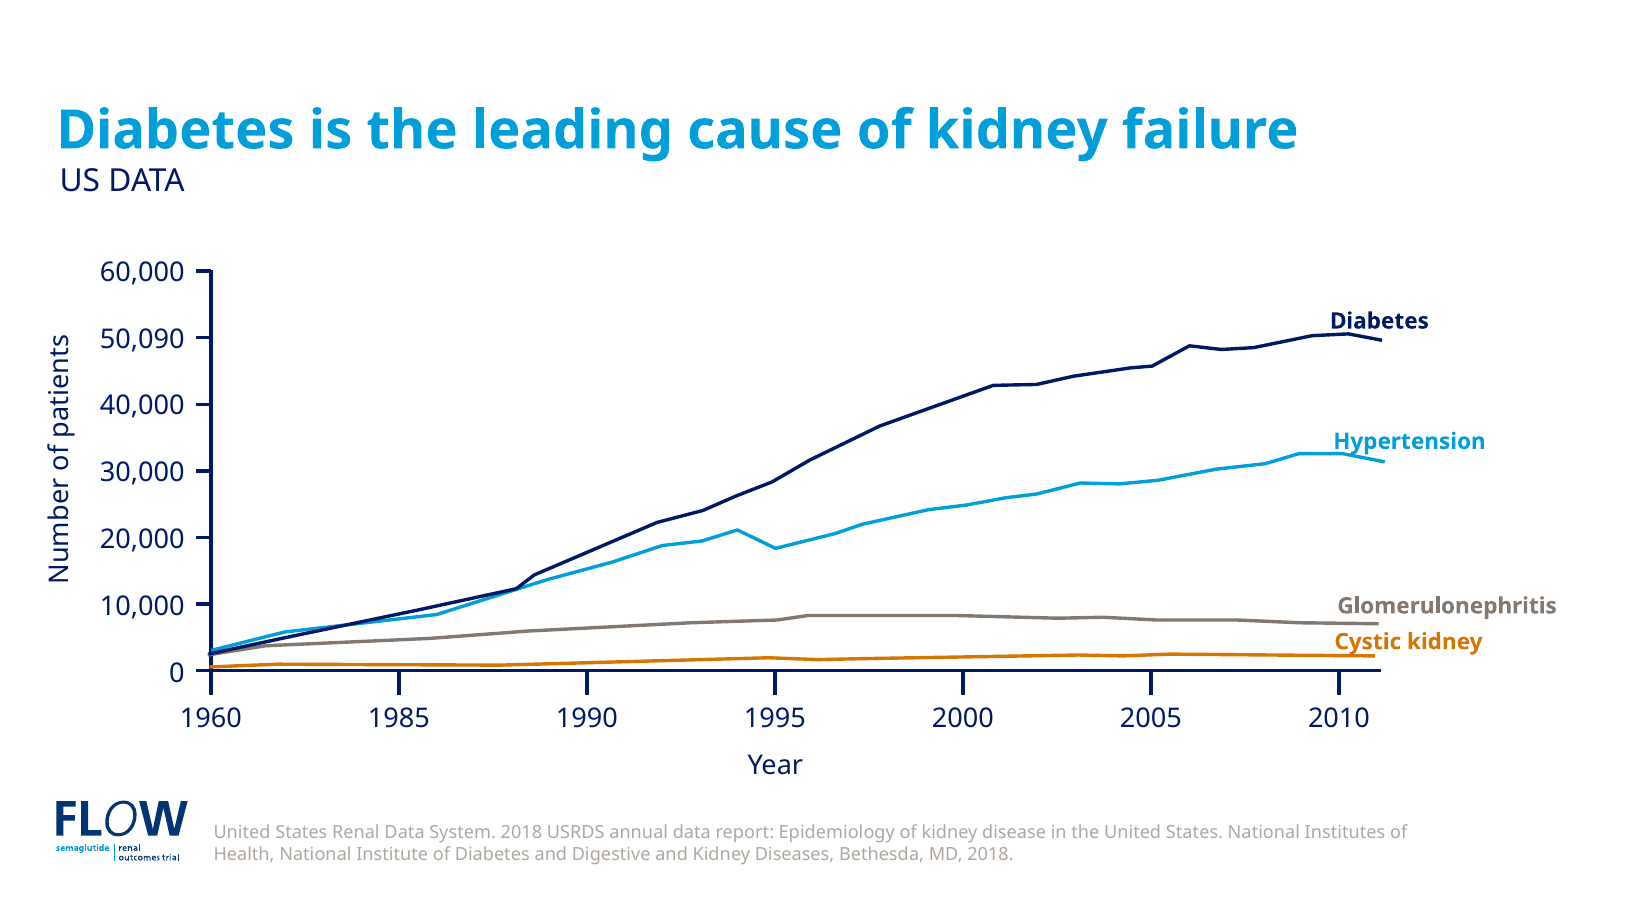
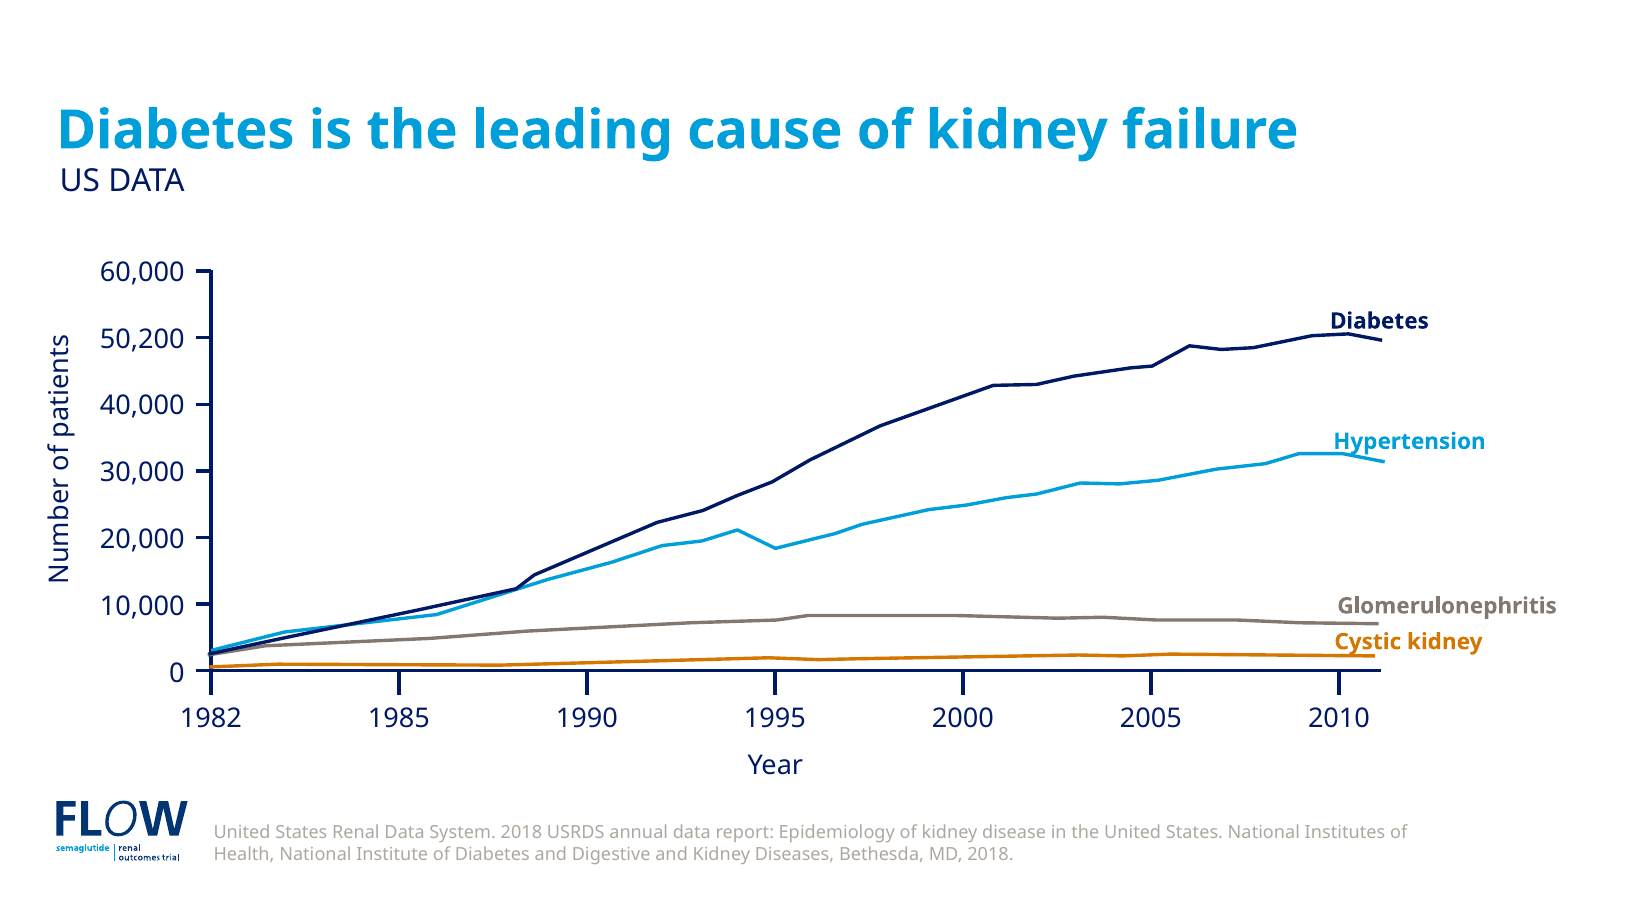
50,090: 50,090 -> 50,200 (142, 339)
1960: 1960 -> 1982 (211, 719)
